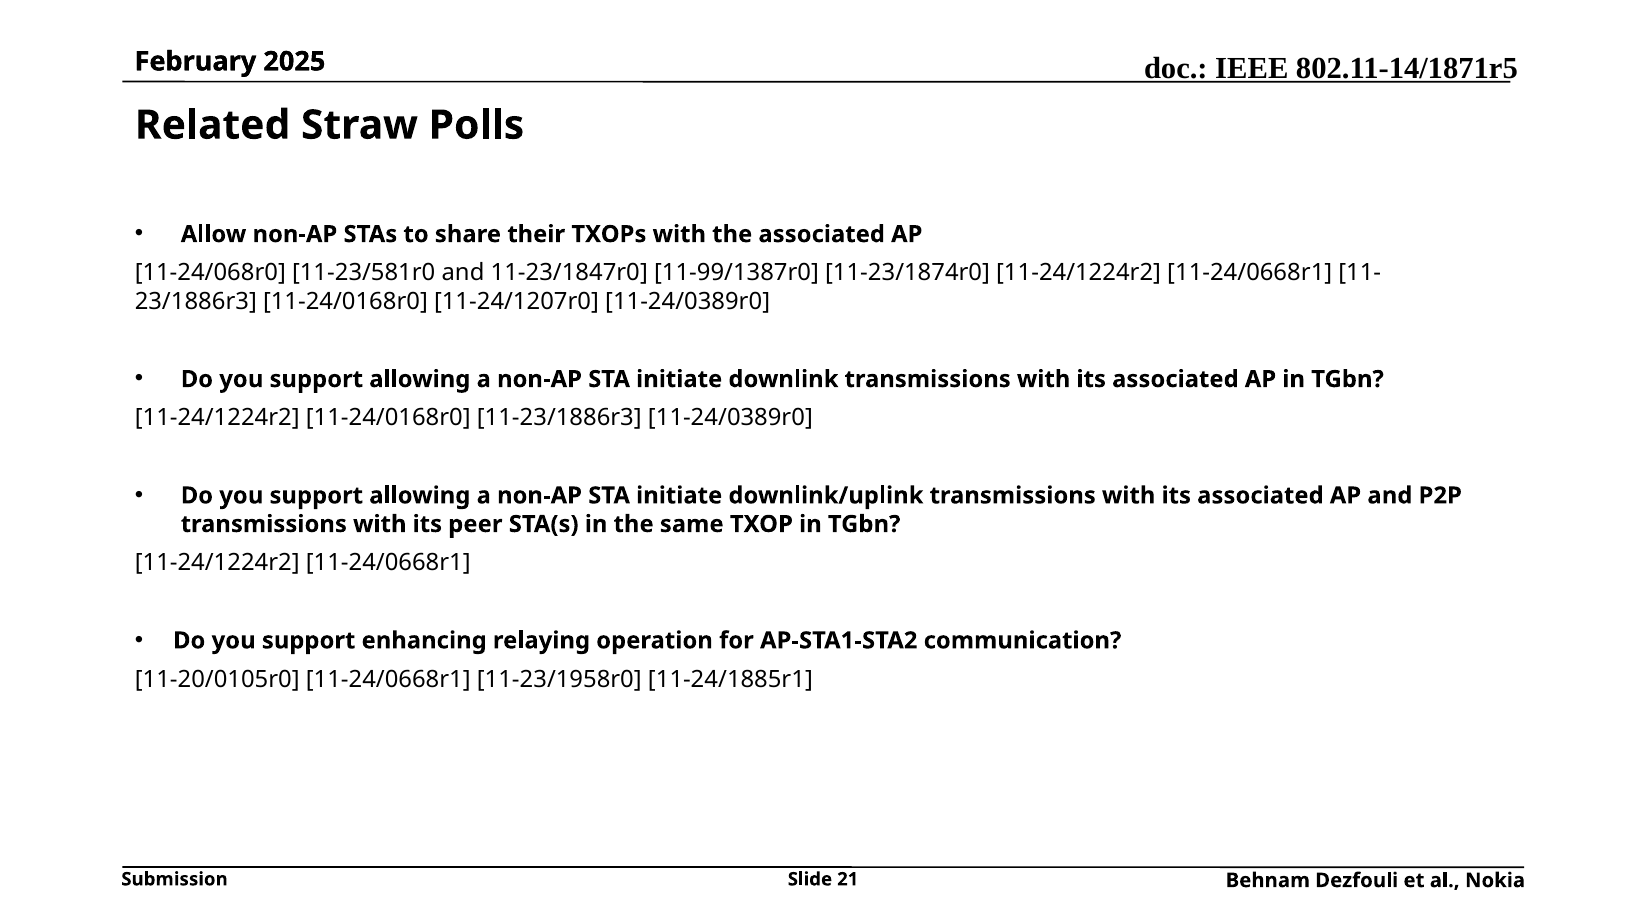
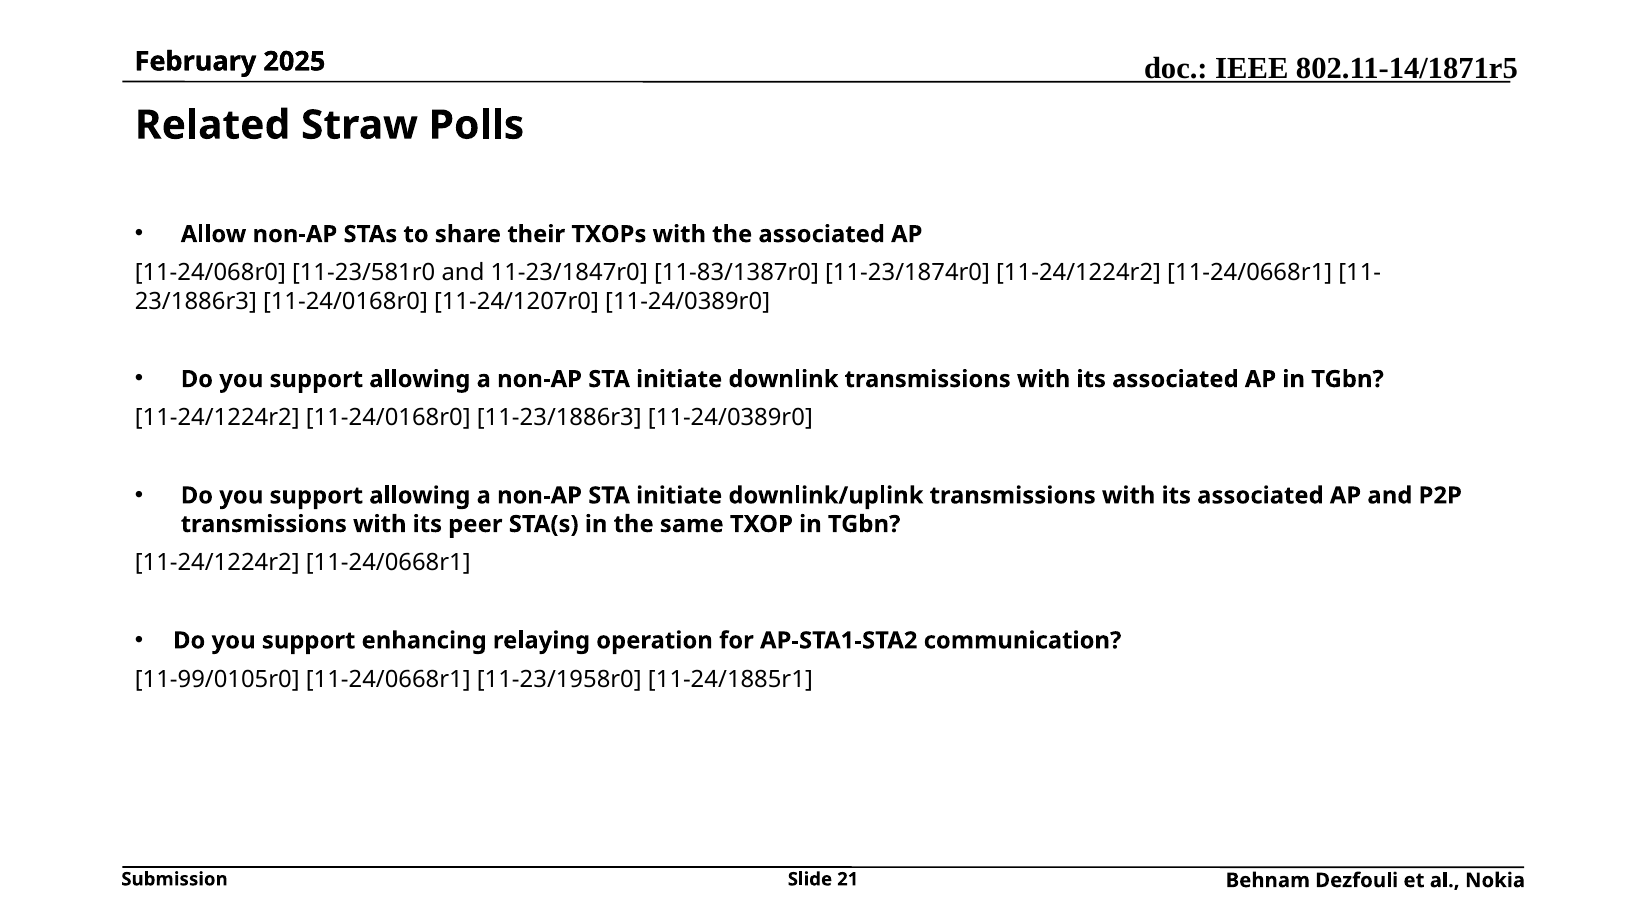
11-99/1387r0: 11-99/1387r0 -> 11-83/1387r0 (737, 273)
11-20/0105r0: 11-20/0105r0 -> 11-99/0105r0 (217, 680)
